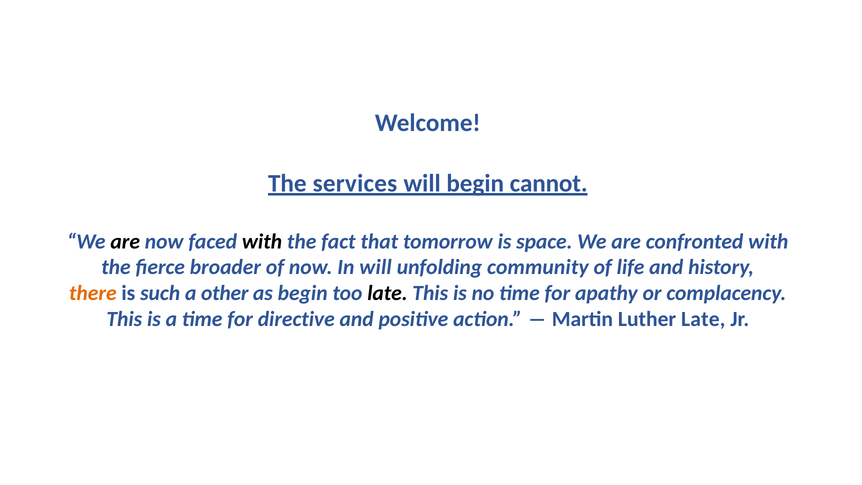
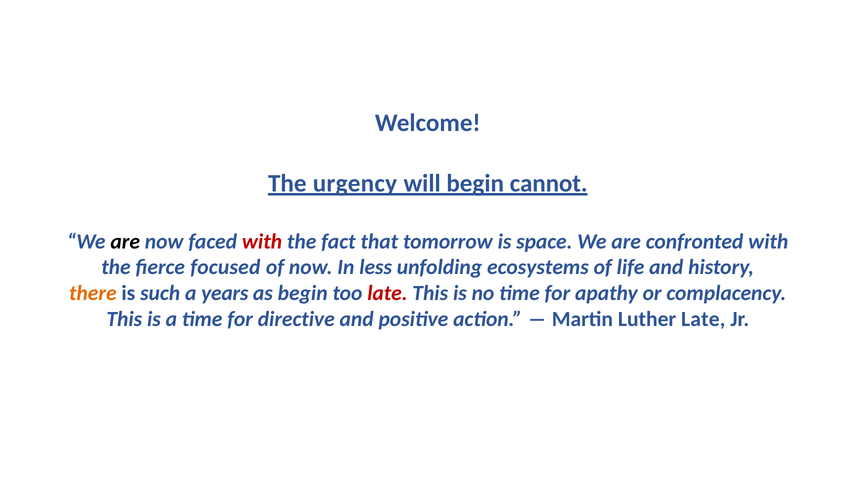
services: services -> urgency (355, 183)
with colour: black -> red (262, 241)
broader: broader -> focused (225, 267)
In will: will -> less (376, 267)
community: community -> ecosystems (538, 267)
other: other -> years (225, 293)
late colour: black -> red (387, 293)
